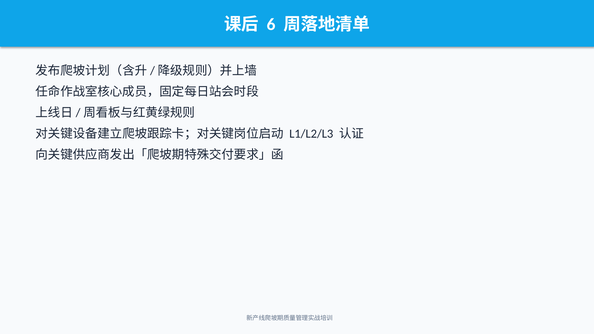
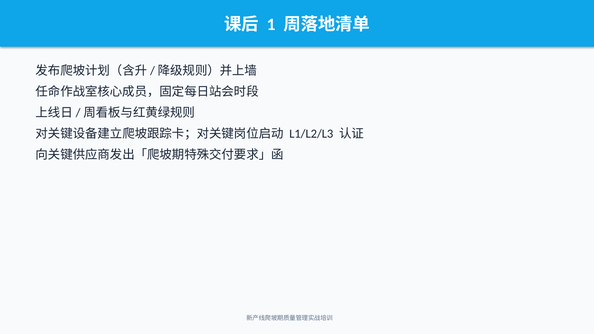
6: 6 -> 1 (271, 25)
